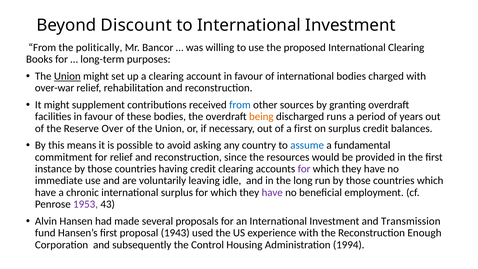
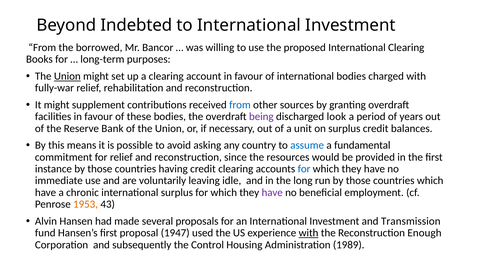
Discount: Discount -> Indebted (136, 25)
politically: politically -> borrowed (99, 48)
over-war: over-war -> fully-war (55, 88)
being colour: orange -> purple (261, 117)
runs: runs -> look (336, 117)
Over: Over -> Bank (112, 128)
a first: first -> unit (303, 128)
for colour: purple -> blue (304, 169)
1953 colour: purple -> orange (86, 204)
1943: 1943 -> 1947 (175, 233)
with underline: none -> present (309, 233)
1994: 1994 -> 1989 (349, 245)
